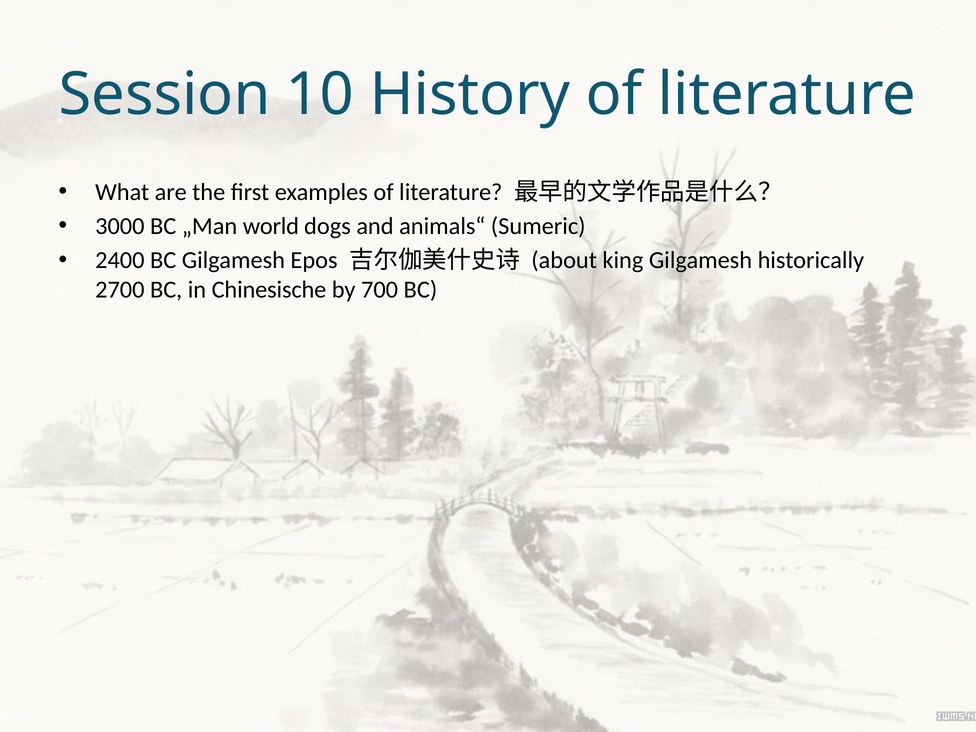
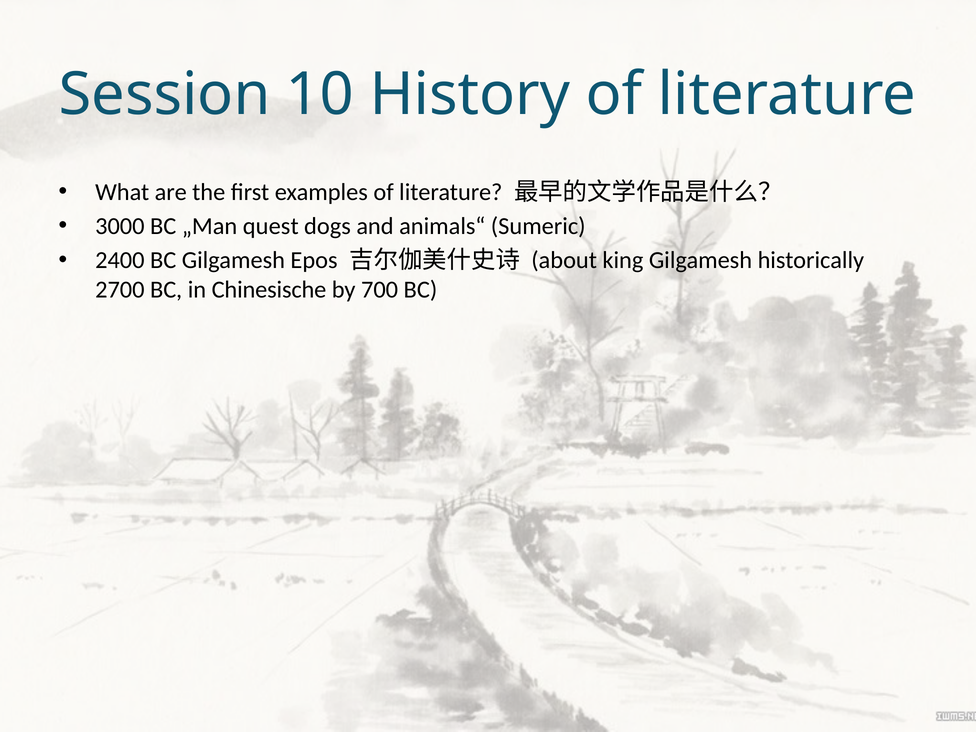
world: world -> quest (271, 226)
